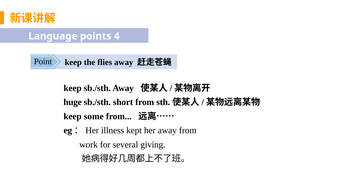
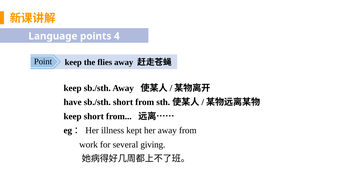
huge: huge -> have (73, 102)
keep some: some -> short (94, 116)
